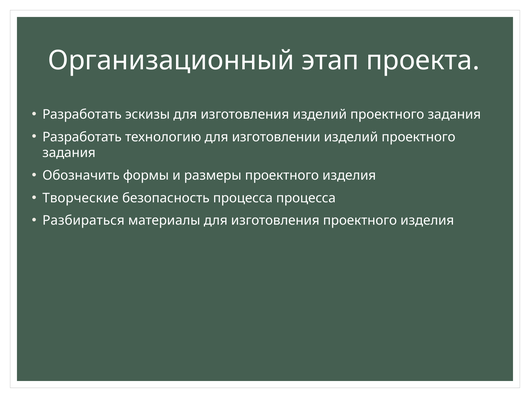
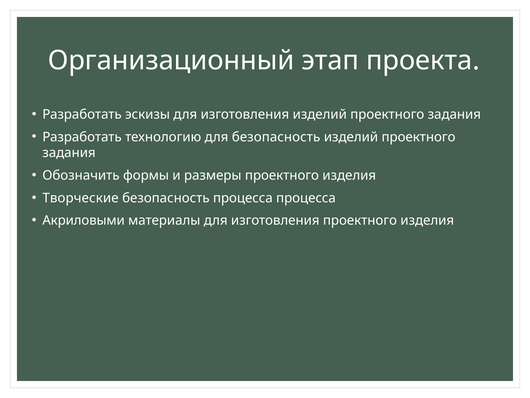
для изготовлении: изготовлении -> безопасность (276, 137)
Разбираться: Разбираться -> Акриловыми (84, 220)
